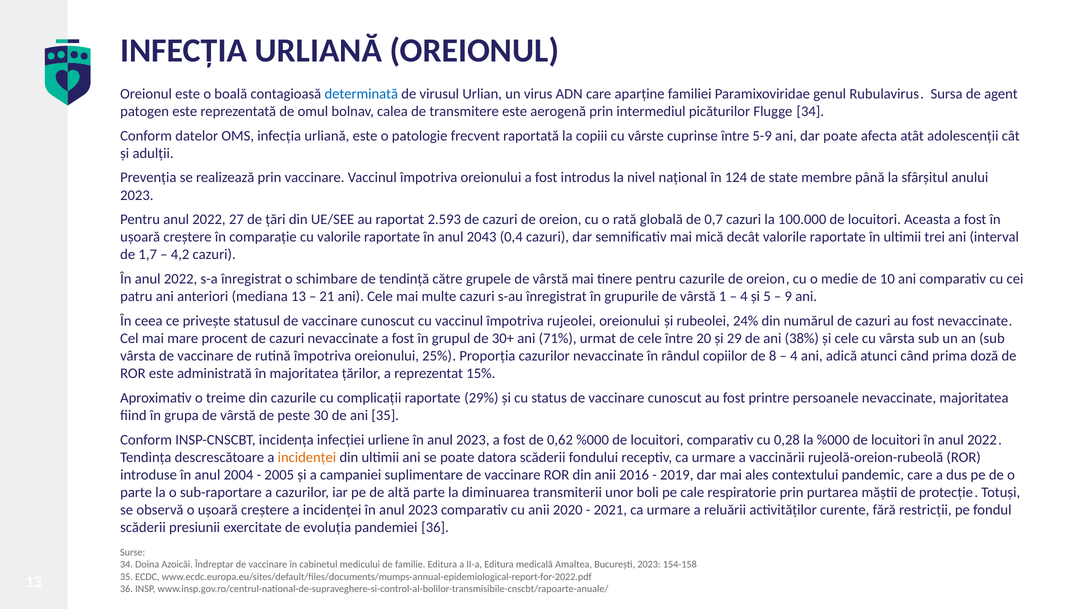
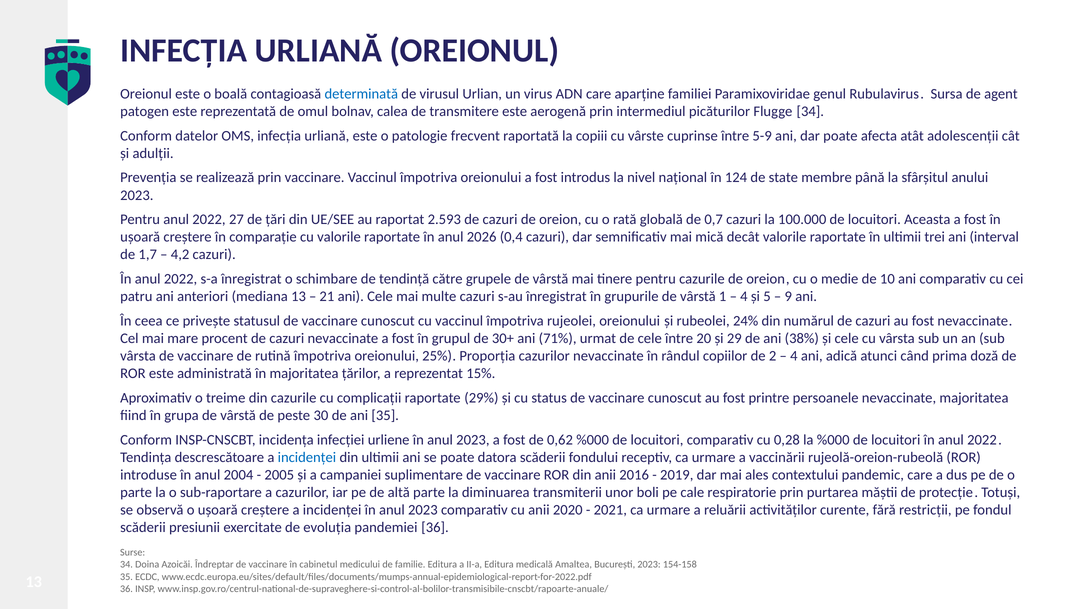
2043: 2043 -> 2026 (482, 237)
8: 8 -> 2 (773, 356)
incidenței colour: orange -> blue (307, 457)
